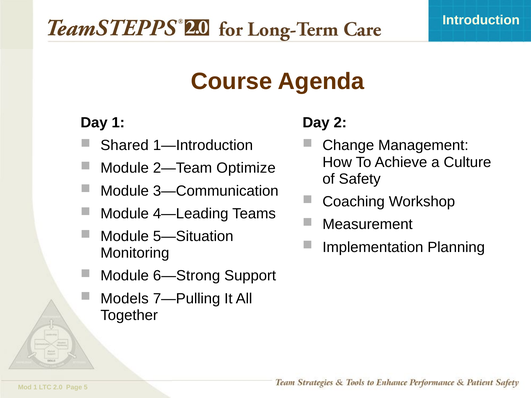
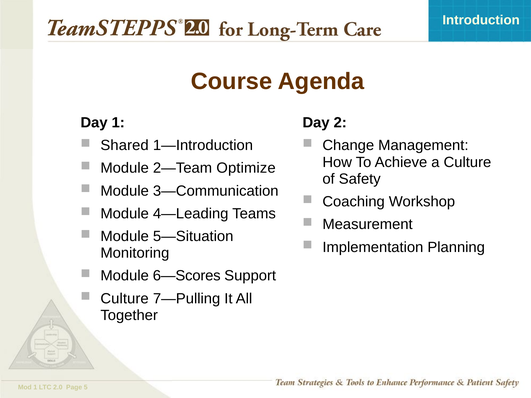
6—Strong: 6—Strong -> 6—Scores (187, 276)
Models: Models -> Culture (125, 299)
